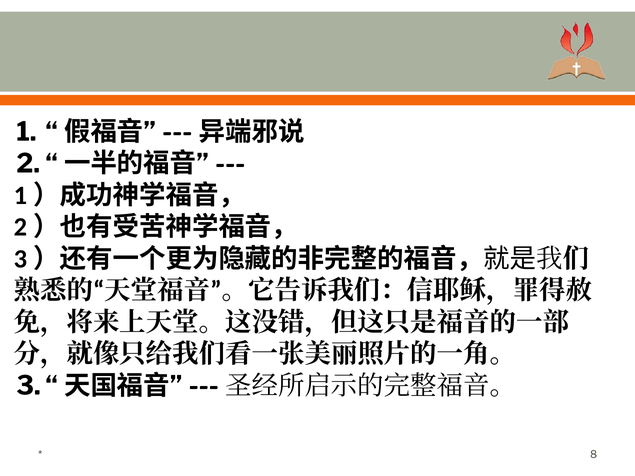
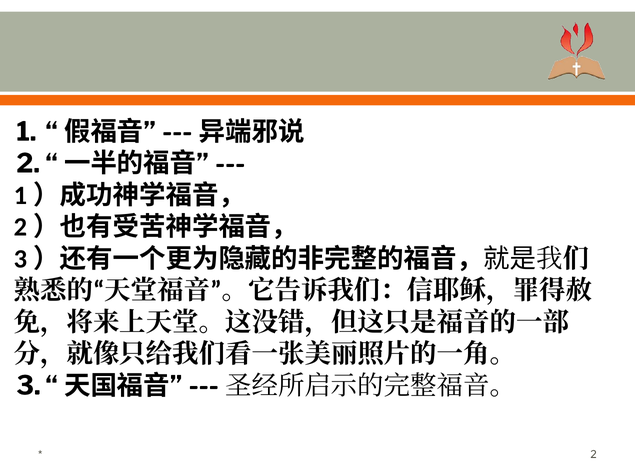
8: 8 -> 2 (594, 455)
